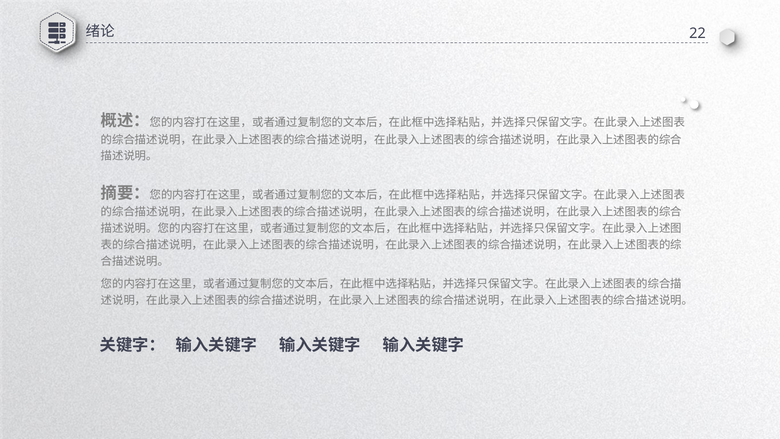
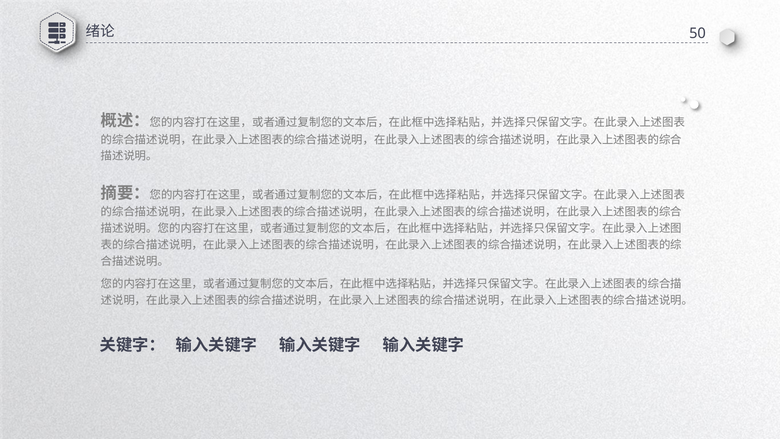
22: 22 -> 50 (697, 33)
